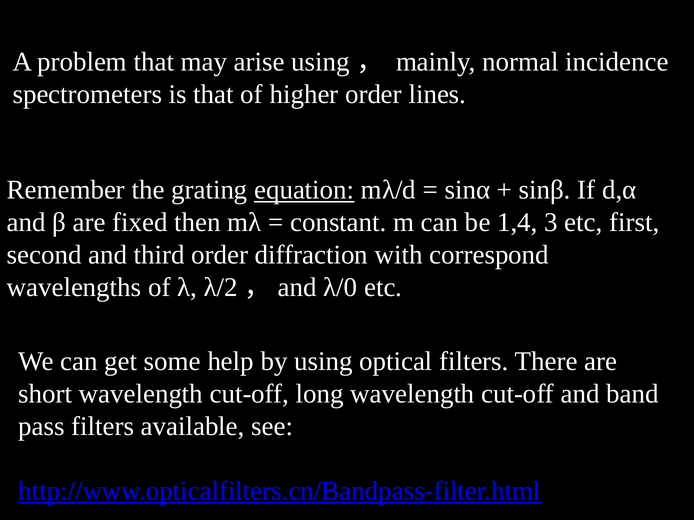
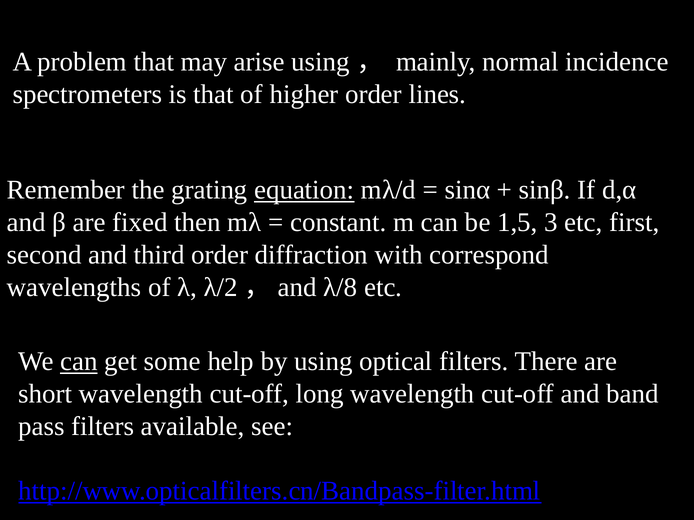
1,4: 1,4 -> 1,5 (517, 223)
λ/0: λ/0 -> λ/8 (340, 287)
can underline: none -> present (79, 362)
